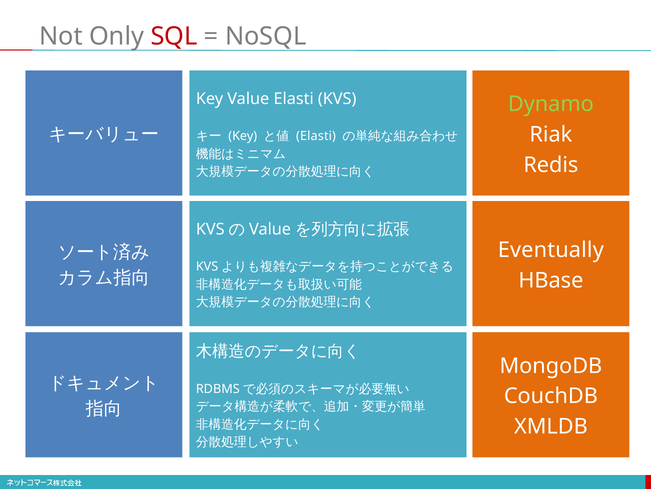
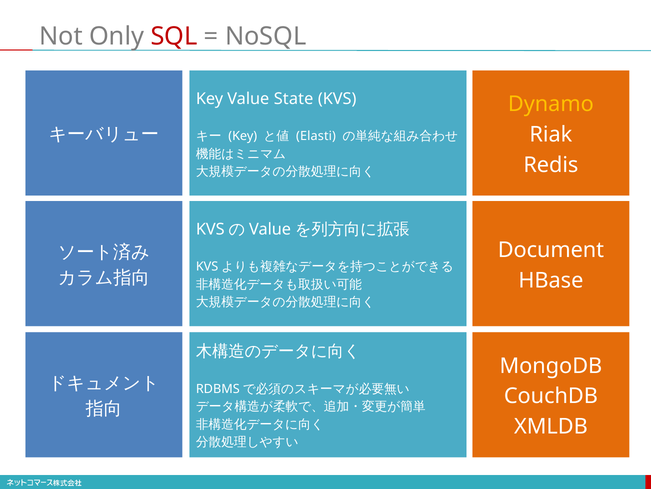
Value Elasti: Elasti -> State (294, 98)
Dynamo colour: light green -> yellow (551, 104)
Eventually: Eventually -> Document (551, 250)
